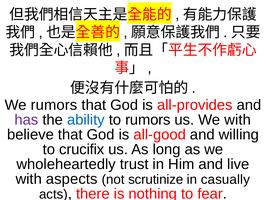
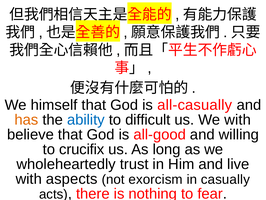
We rumors: rumors -> himself (54, 105)
all-provides: all-provides -> all-casually (195, 105)
has colour: purple -> orange (26, 120)
to rumors: rumors -> difficult (148, 120)
scrutinize: scrutinize -> exorcism (156, 179)
